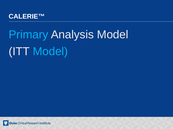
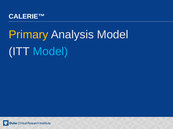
Primary colour: light blue -> yellow (28, 35)
